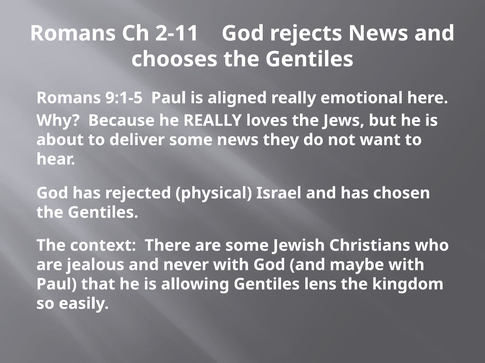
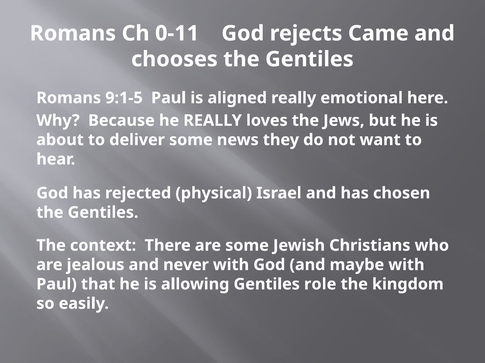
2-11: 2-11 -> 0-11 (177, 33)
rejects News: News -> Came (378, 33)
lens: lens -> role (320, 285)
